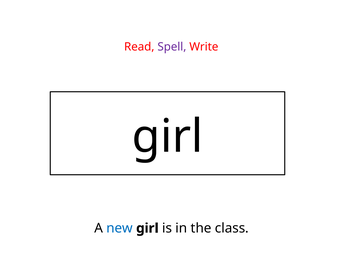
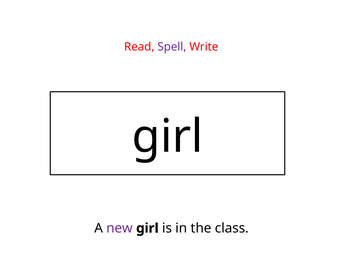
new colour: blue -> purple (120, 228)
